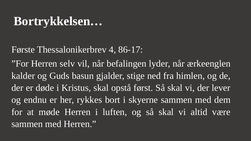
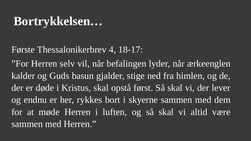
86-17: 86-17 -> 18-17 (131, 50)
